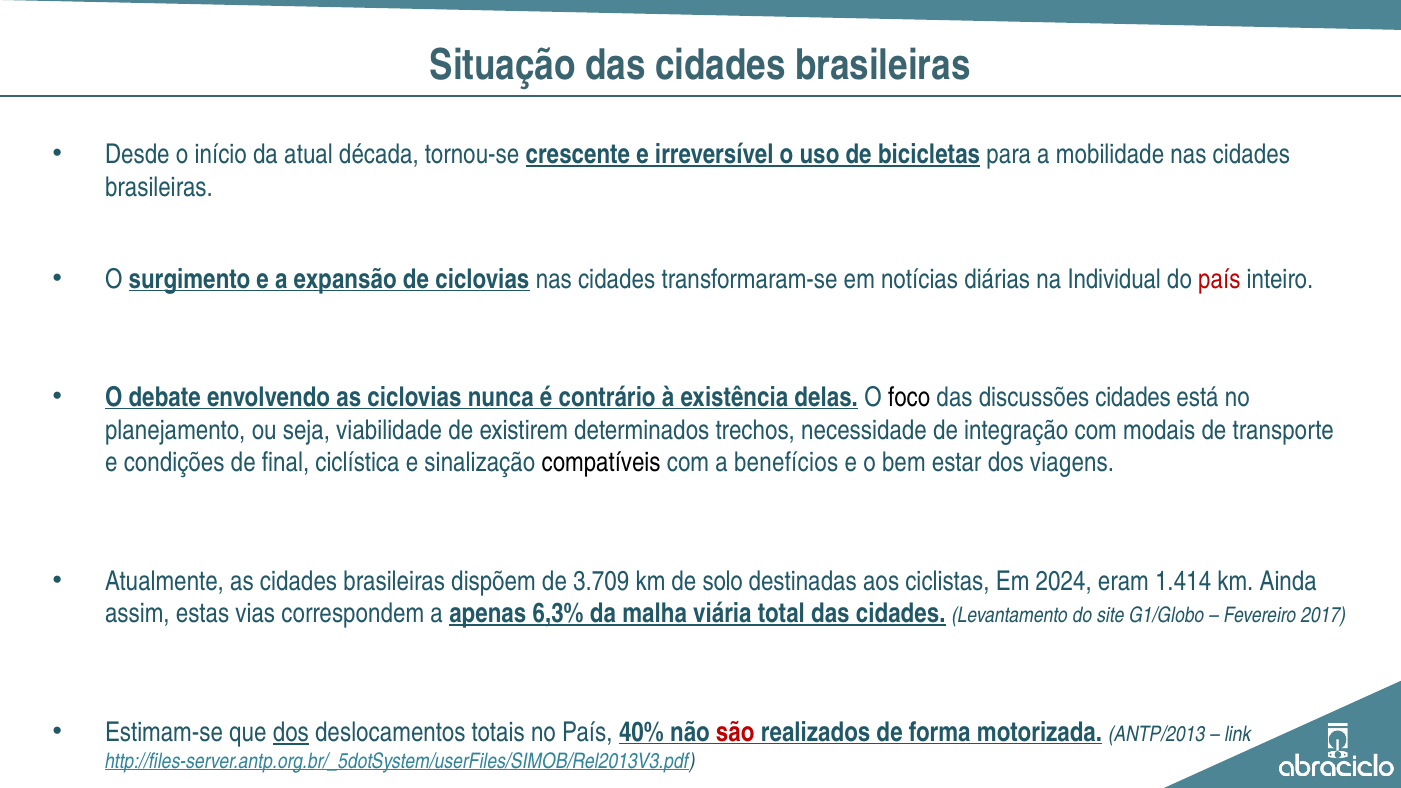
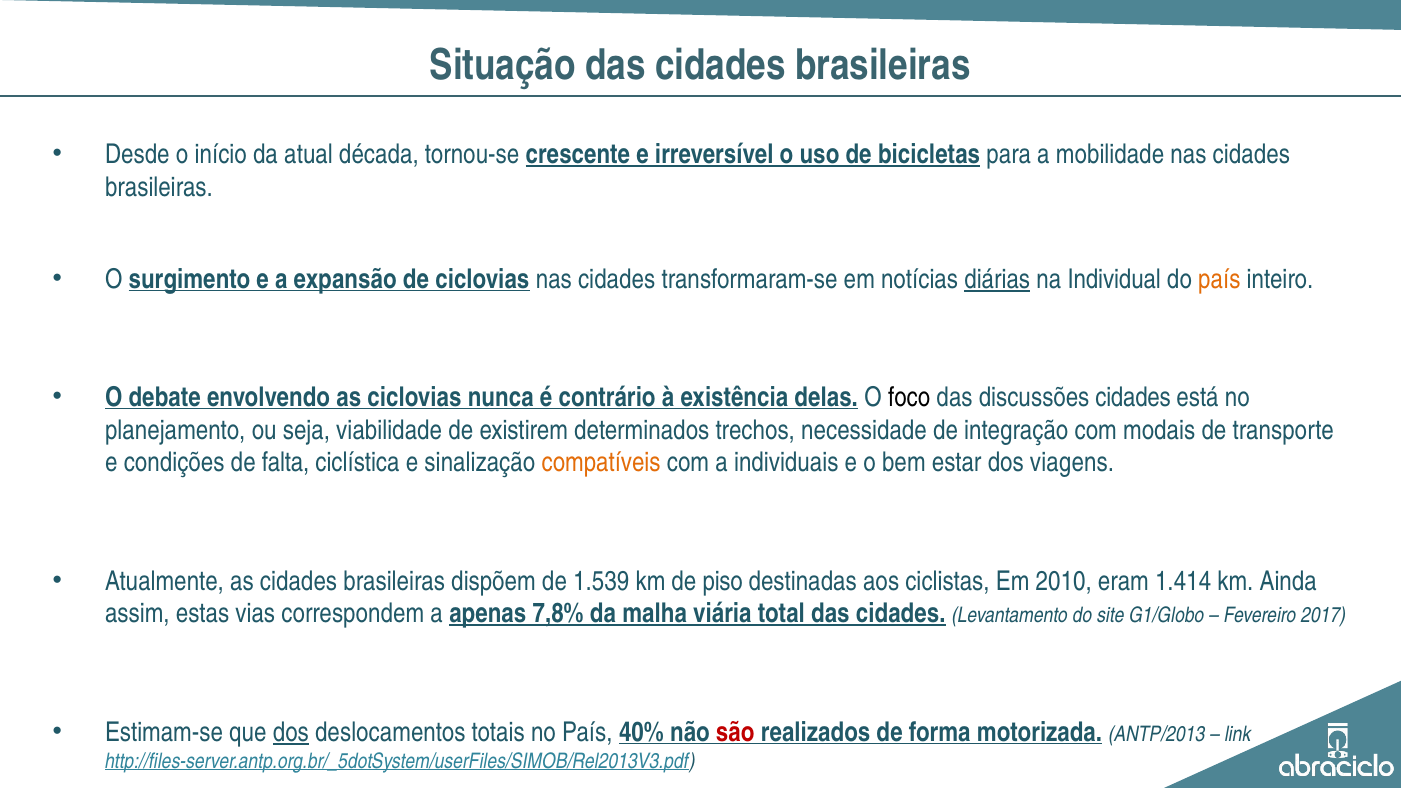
diárias underline: none -> present (997, 279)
país colour: red -> orange (1219, 279)
final: final -> falta (286, 463)
compatíveis colour: black -> orange (601, 463)
benefícios: benefícios -> individuais (786, 463)
3.709: 3.709 -> 1.539 (601, 581)
solo: solo -> piso (723, 581)
2024: 2024 -> 2010 (1064, 581)
6,3%: 6,3% -> 7,8% (558, 614)
